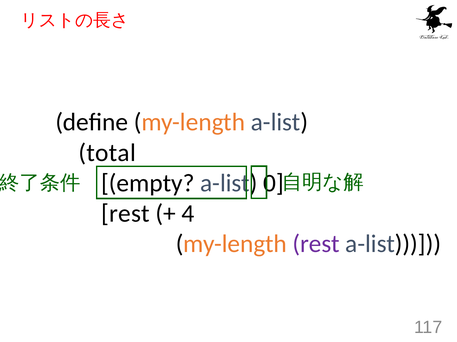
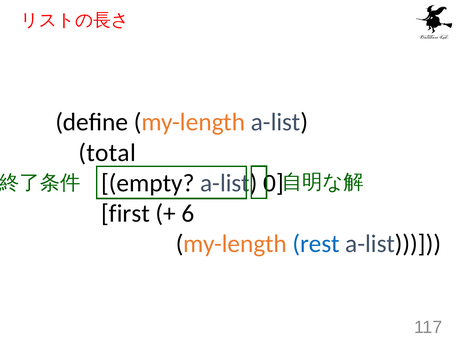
rest: rest -> first (126, 214)
4: 4 -> 6 (188, 214)
rest colour: purple -> blue (316, 244)
